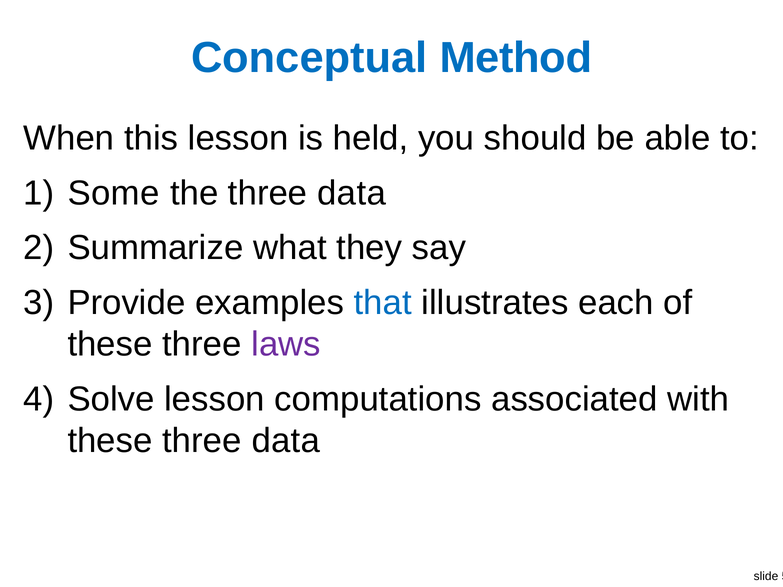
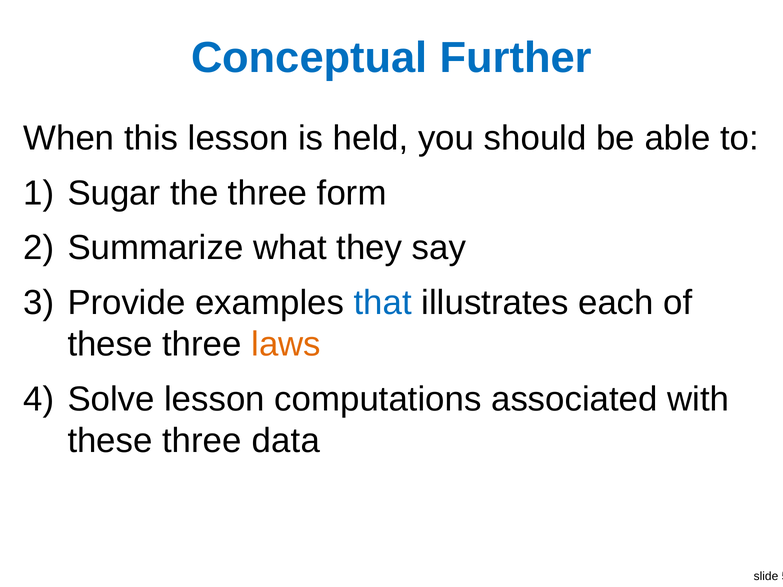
Method: Method -> Further (516, 58)
Some: Some -> Sugar (114, 193)
the three data: data -> form (352, 193)
laws colour: purple -> orange (286, 345)
